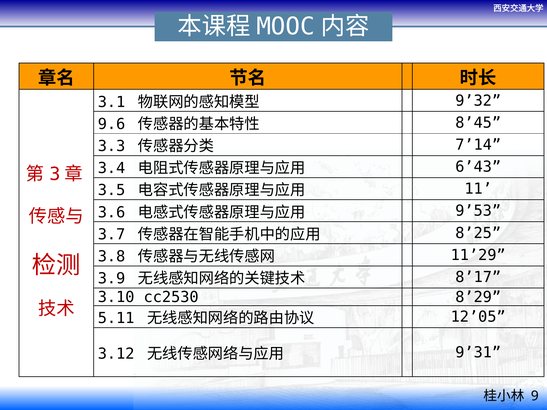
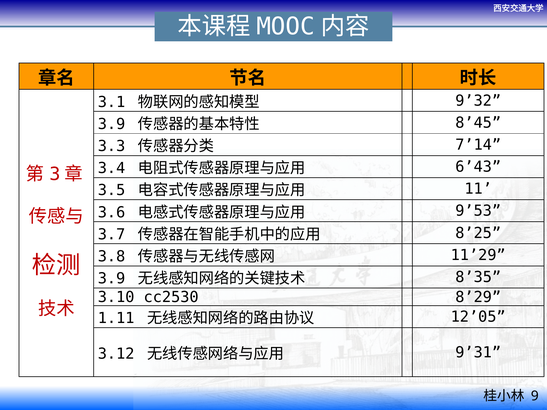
9.6: 9.6 -> 3.9 (112, 124)
8’17: 8’17 -> 8’35 (478, 277)
5.11: 5.11 -> 1.11 (116, 318)
